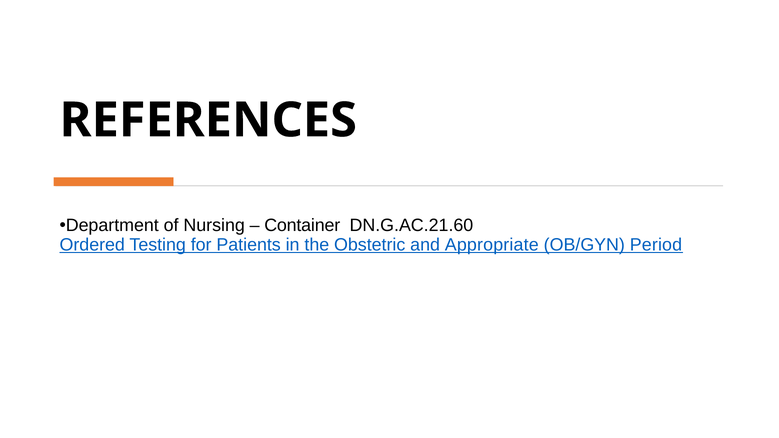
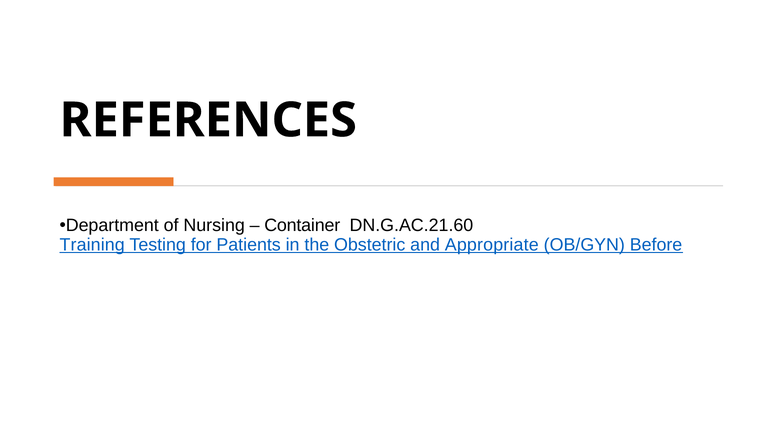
Ordered: Ordered -> Training (92, 245)
Period: Period -> Before (656, 245)
